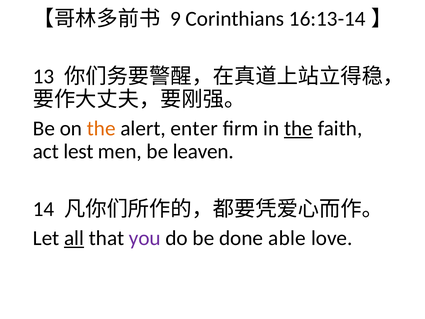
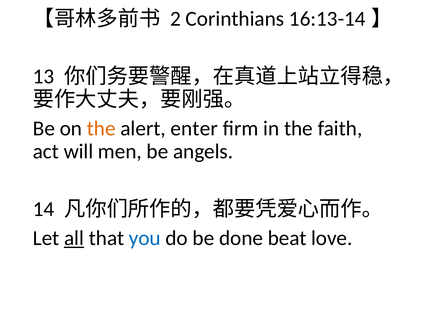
9: 9 -> 2 (176, 19)
the underline: present -> none (298, 128)
lest: lest -> will (79, 151)
leaven: leaven -> angels (203, 151)
you colour: purple -> blue (145, 238)
able: able -> beat (287, 238)
